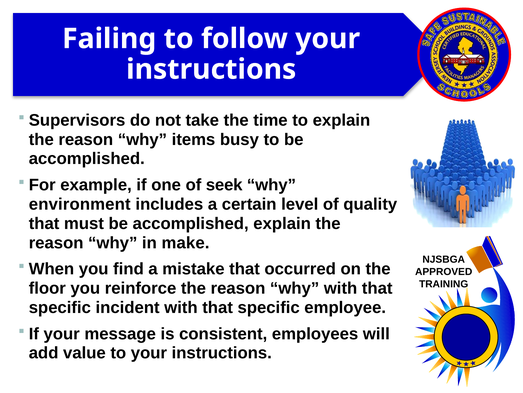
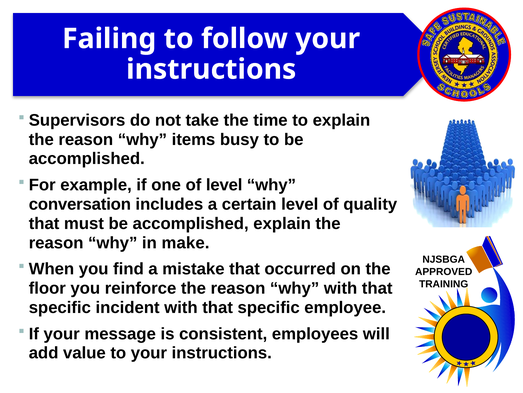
of seek: seek -> level (224, 185)
environment: environment -> conversation (80, 204)
